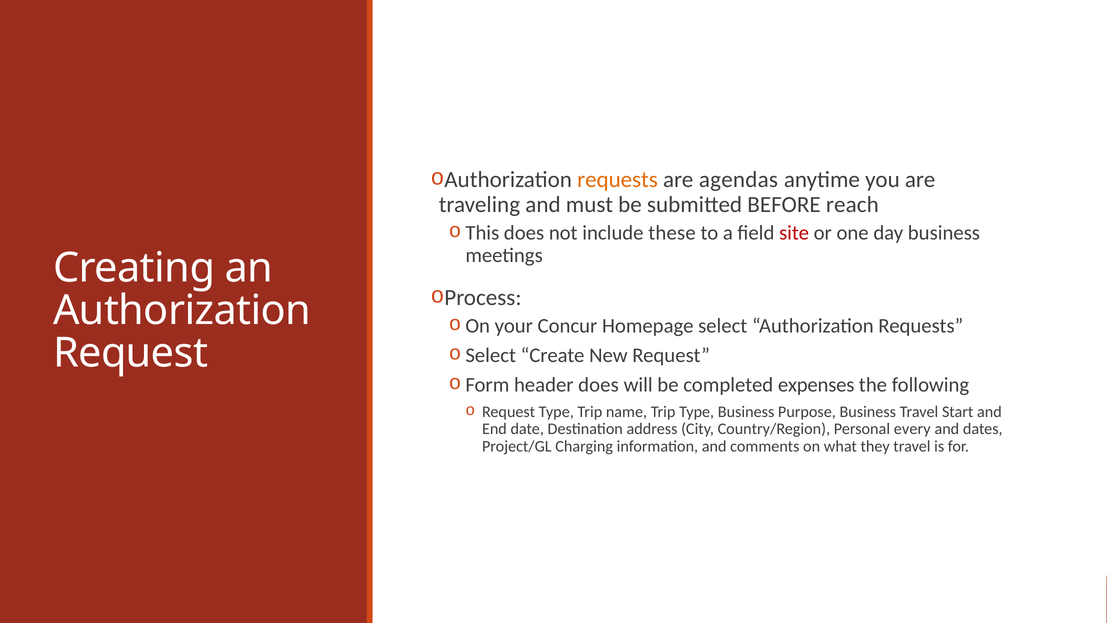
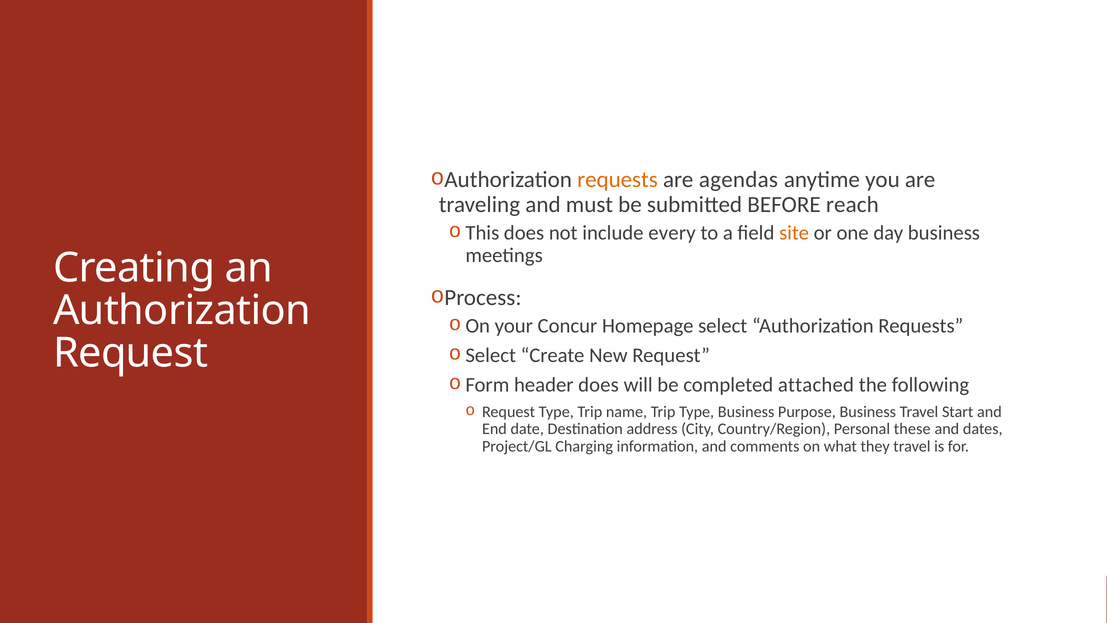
these: these -> every (672, 233)
site colour: red -> orange (794, 233)
expenses: expenses -> attached (816, 385)
every: every -> these (912, 429)
